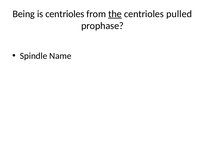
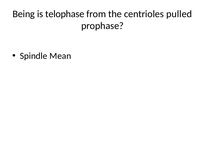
is centrioles: centrioles -> telophase (65, 14)
the underline: present -> none (115, 14)
Name: Name -> Mean (60, 56)
